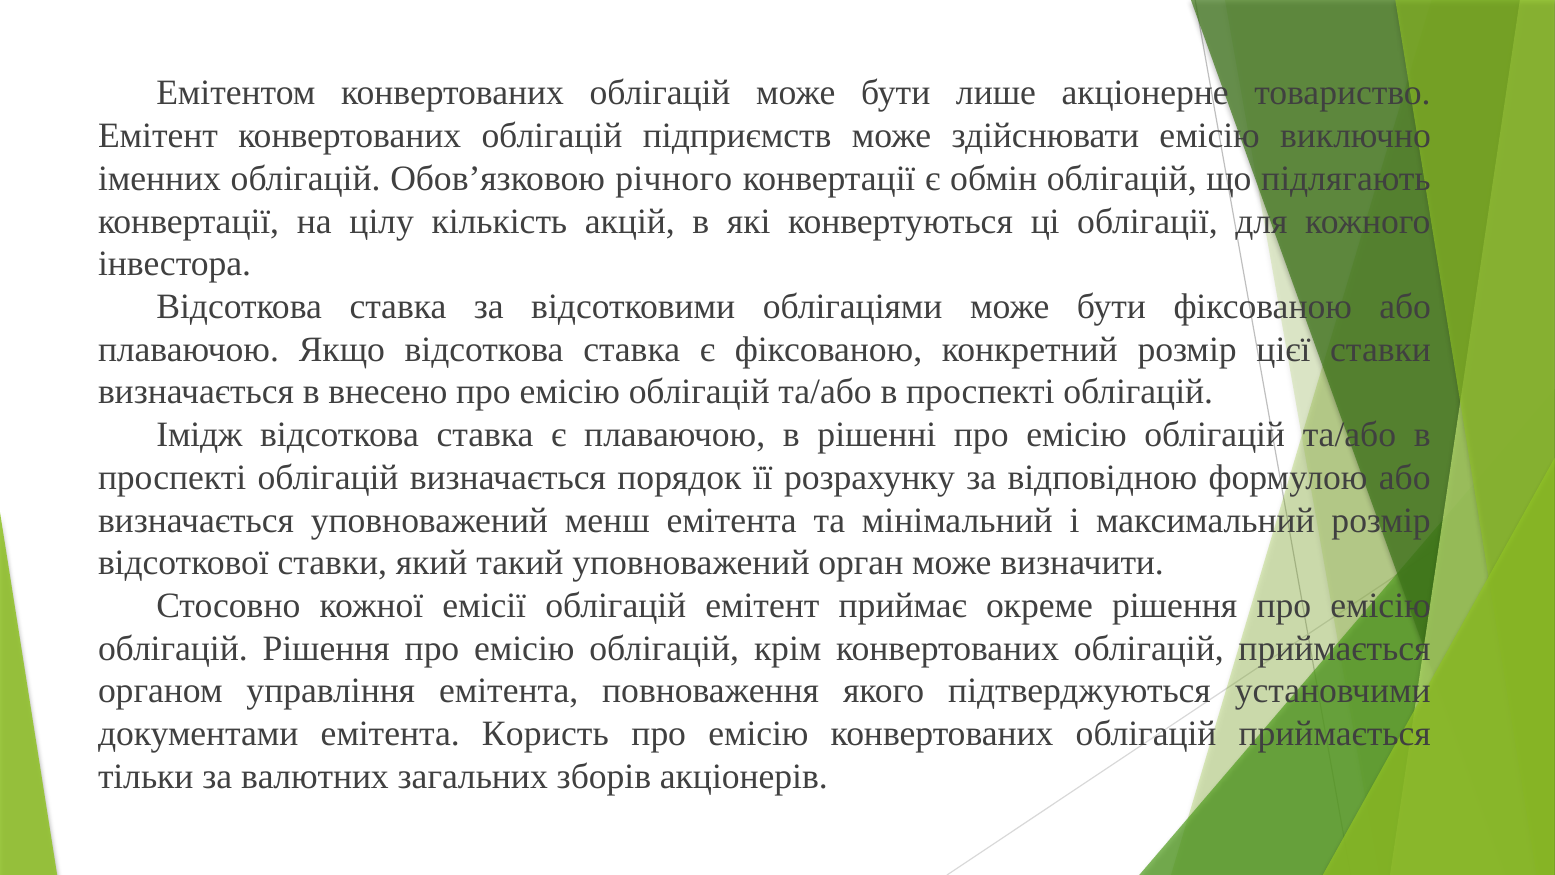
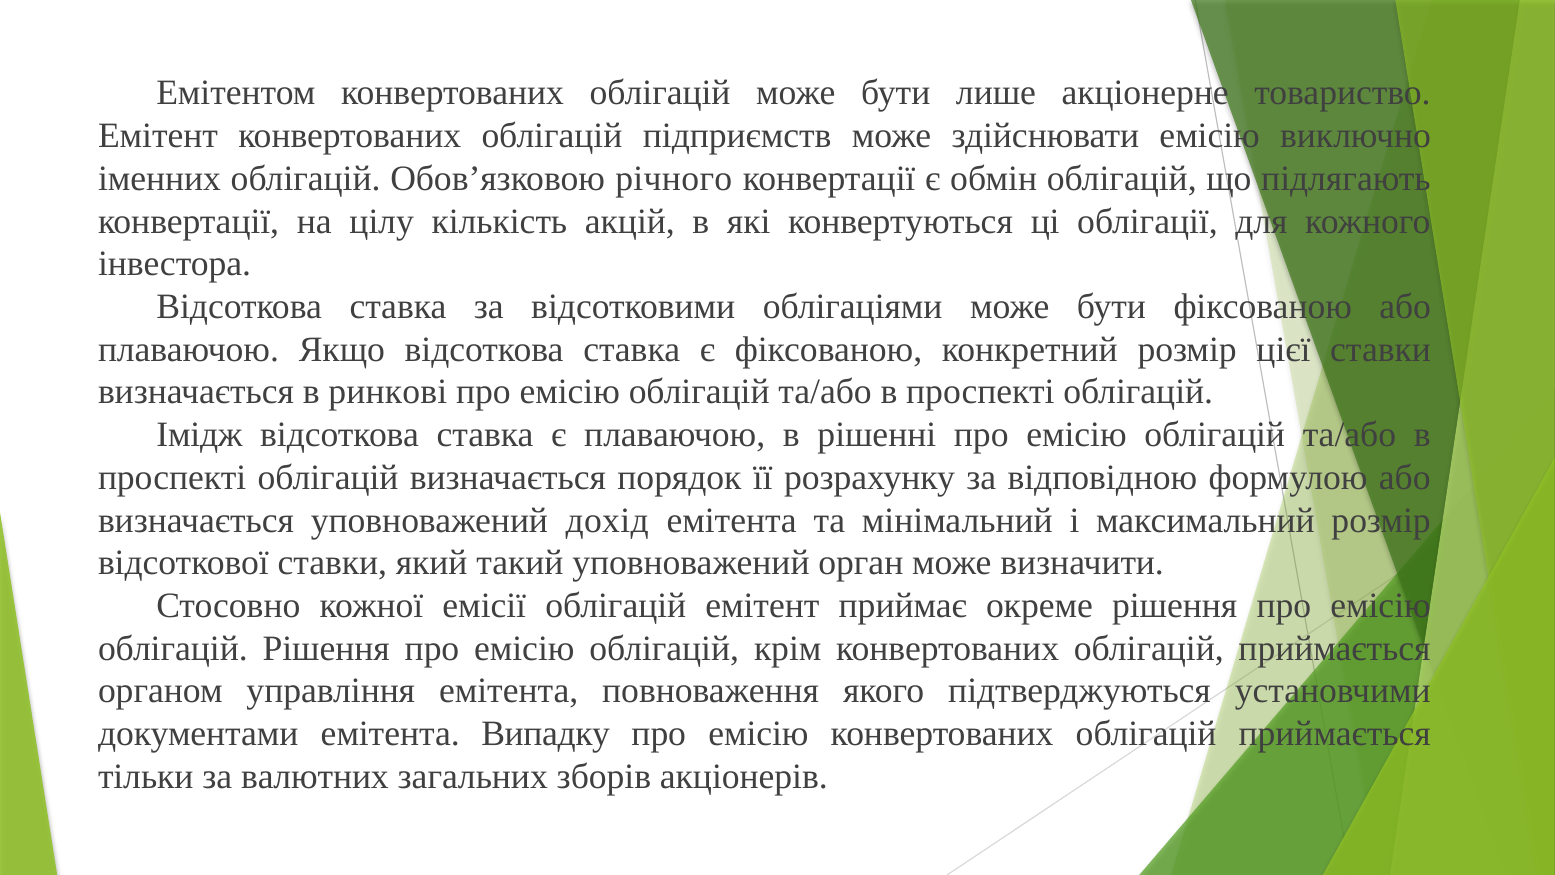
внесено: внесено -> ринкові (388, 392)
менш: менш -> дохід (607, 520)
Користь: Користь -> Випадку (546, 734)
